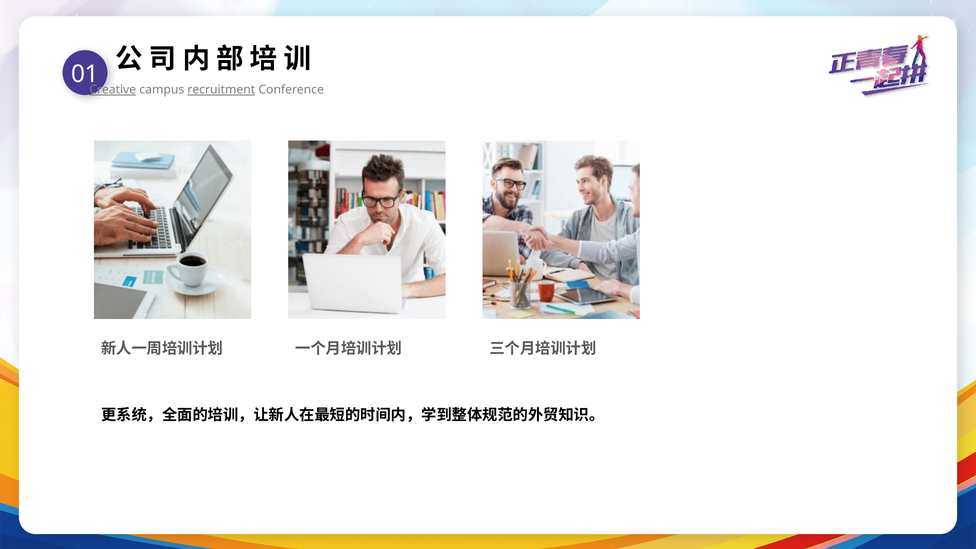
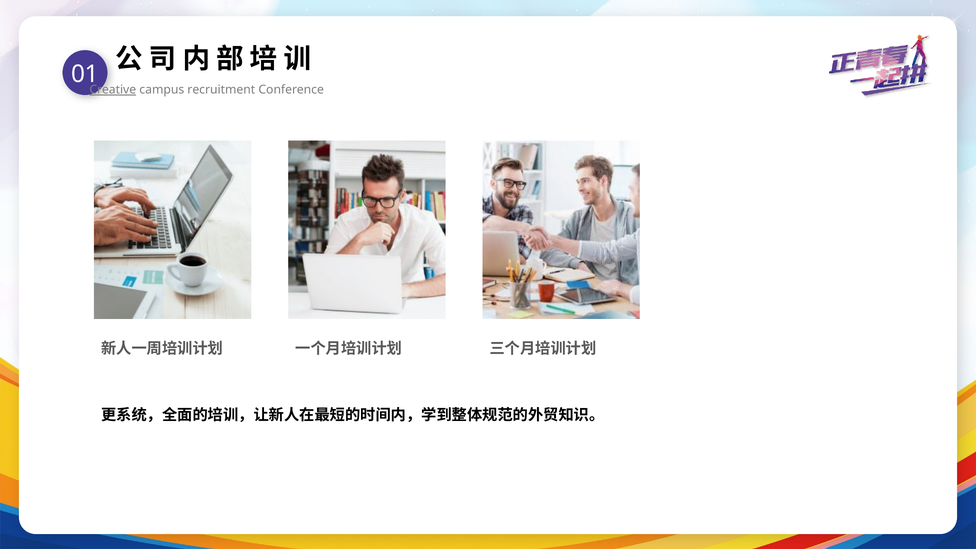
recruitment underline: present -> none (221, 90)
